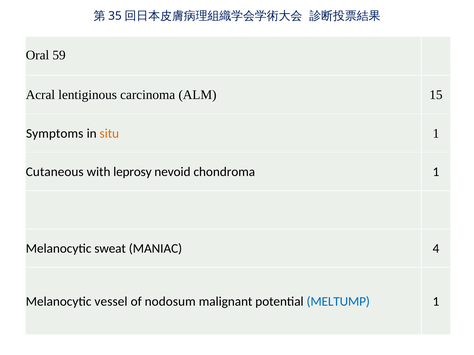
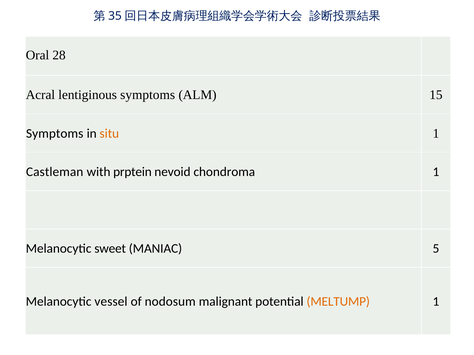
59: 59 -> 28 (59, 55)
lentiginous carcinoma: carcinoma -> symptoms (148, 95)
Cutaneous: Cutaneous -> Castleman (55, 172)
leprosy: leprosy -> prptein (132, 172)
sweat: sweat -> sweet (110, 249)
4: 4 -> 5 (436, 249)
MELTUMP colour: blue -> orange (338, 302)
